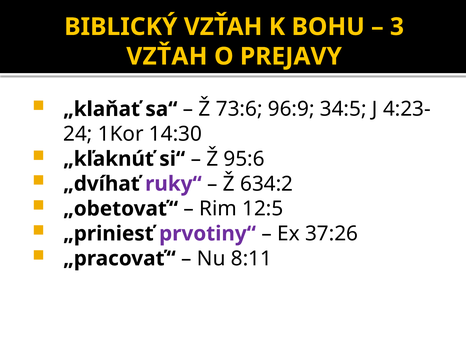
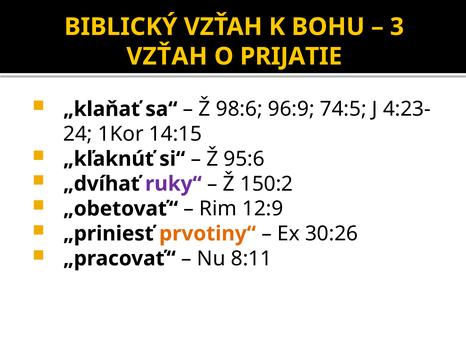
PREJAVY: PREJAVY -> PRIJATIE (291, 56)
73:6: 73:6 -> 98:6 (239, 109)
34:5: 34:5 -> 74:5 (343, 109)
14:30: 14:30 -> 14:15 (175, 134)
634:2: 634:2 -> 150:2 (267, 184)
12:5: 12:5 -> 12:9 (263, 208)
prvotiny“ colour: purple -> orange (208, 233)
37:26: 37:26 -> 30:26 (332, 233)
